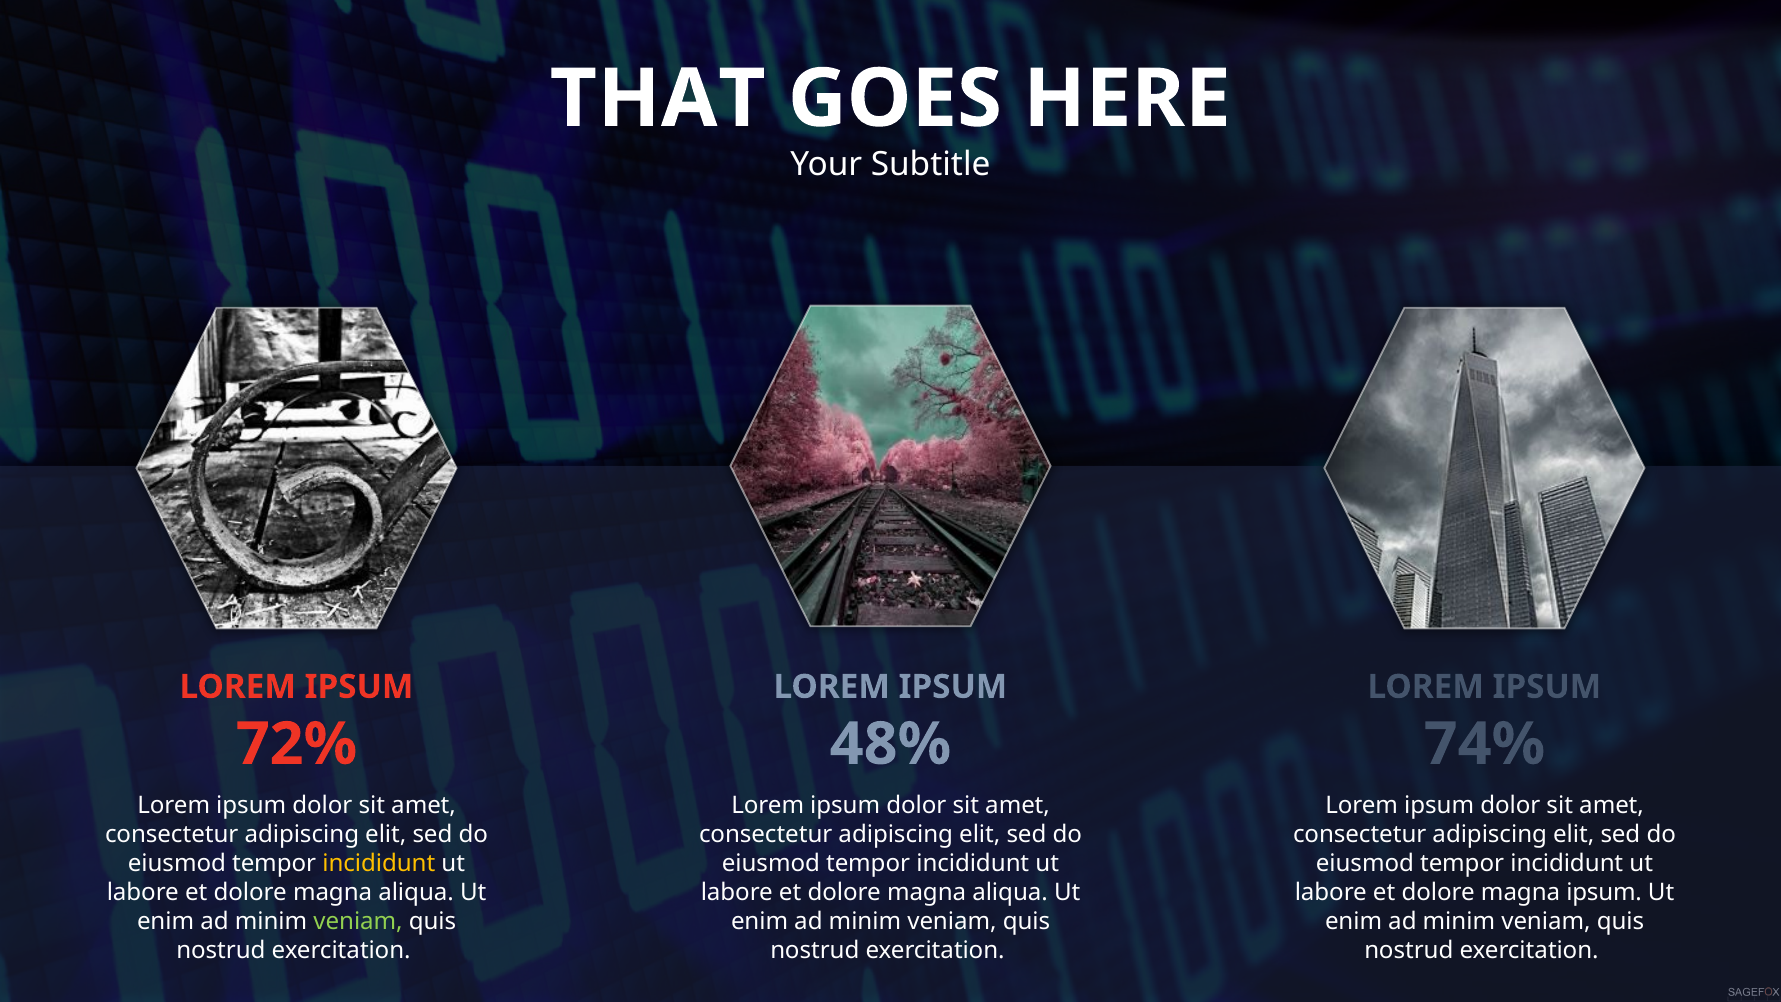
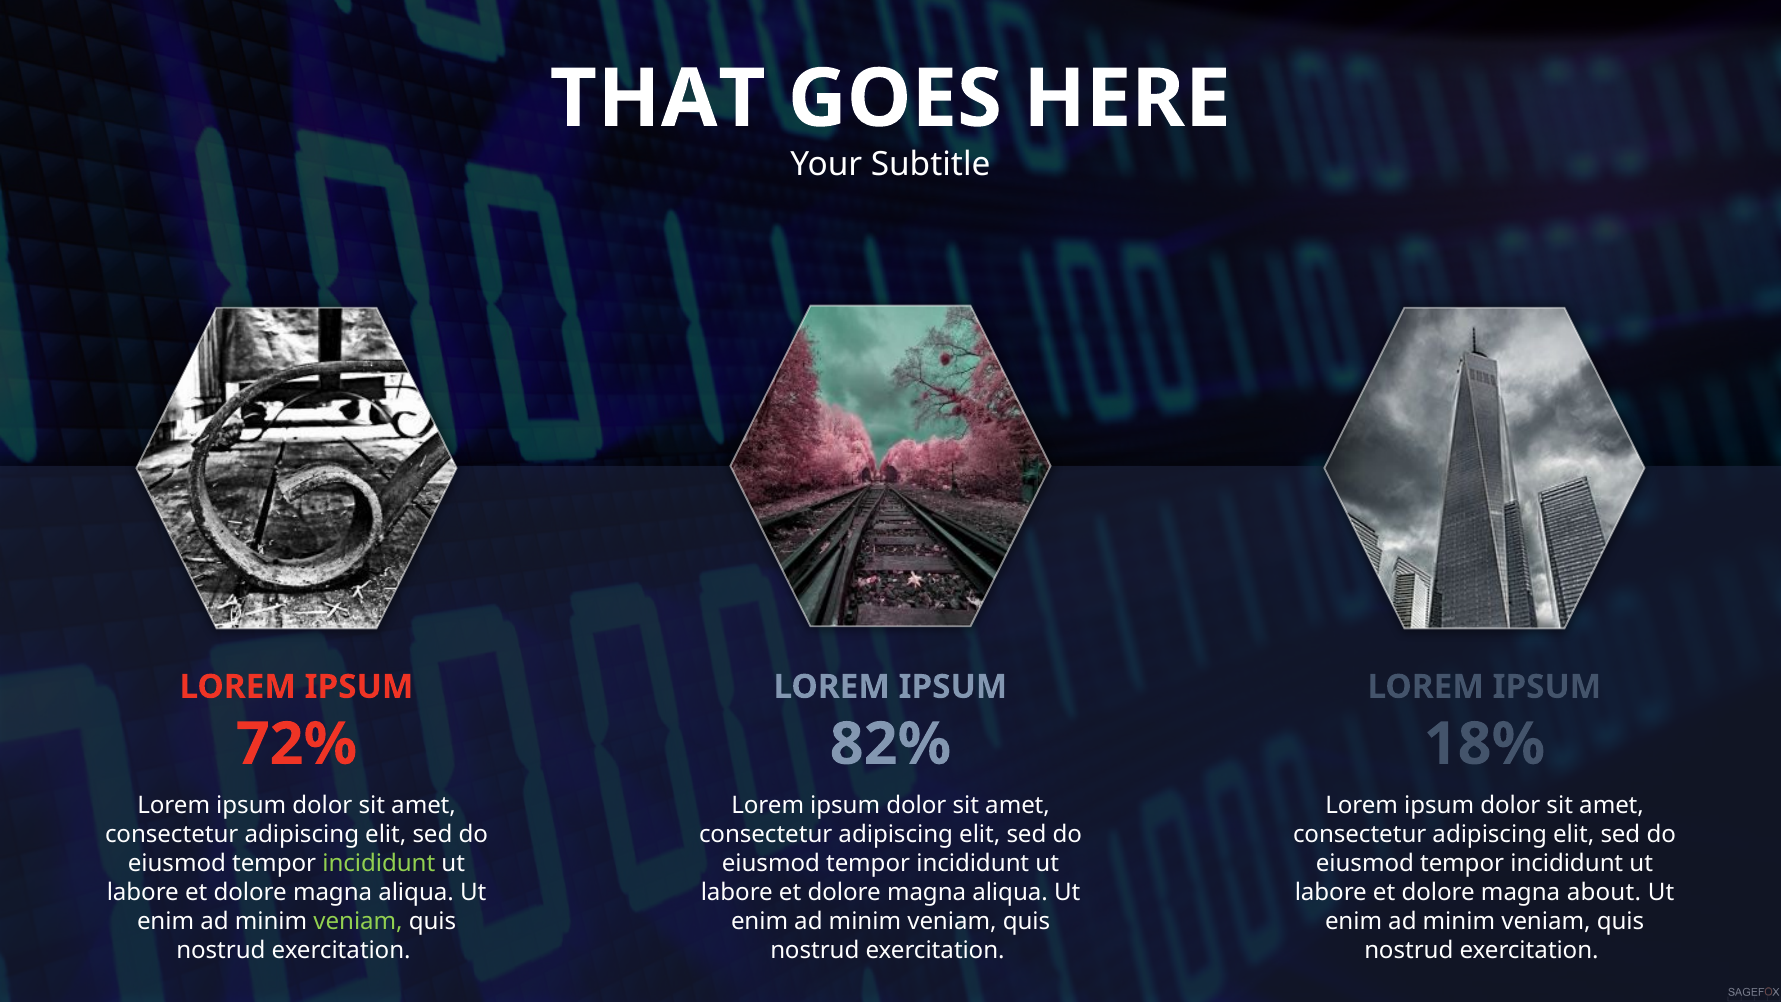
48%: 48% -> 82% (890, 744)
74%: 74% -> 18% (1484, 744)
incididunt colour: yellow -> light green (379, 863)
magna ipsum: ipsum -> about (1604, 892)
